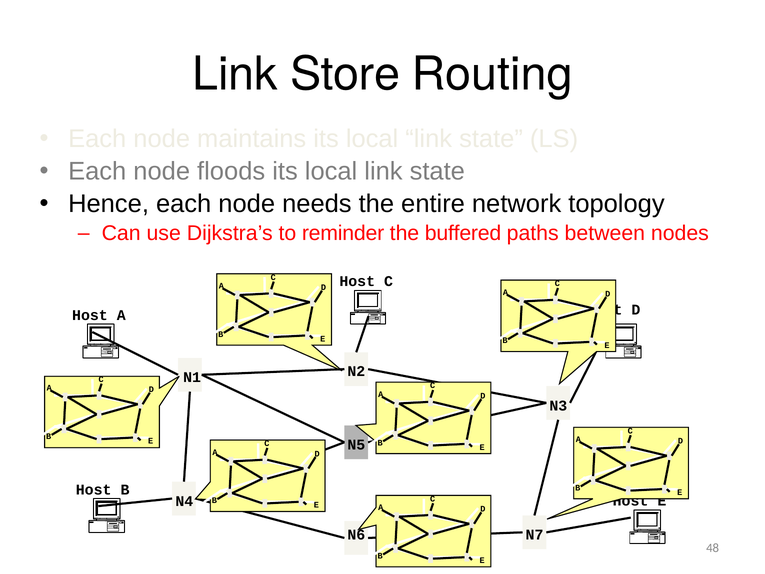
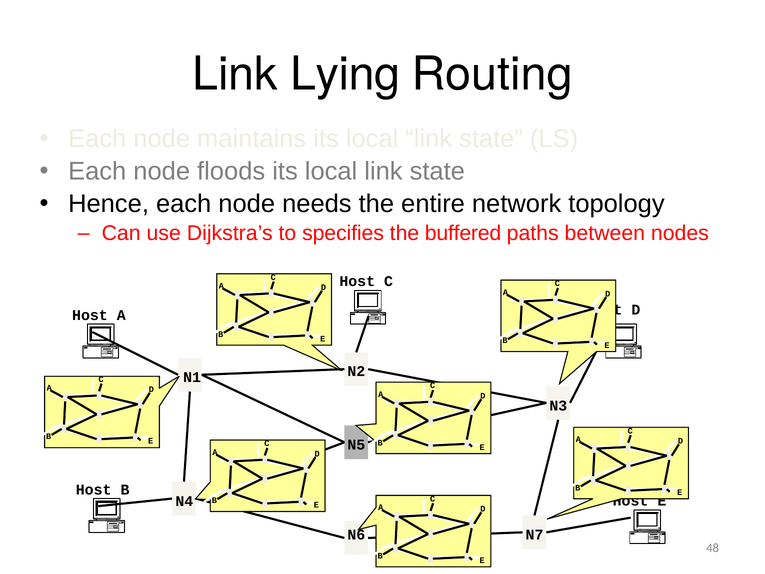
Store: Store -> Lying (345, 74)
reminder: reminder -> specifies (343, 233)
